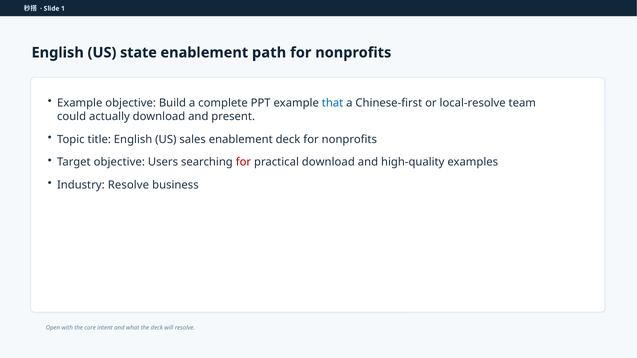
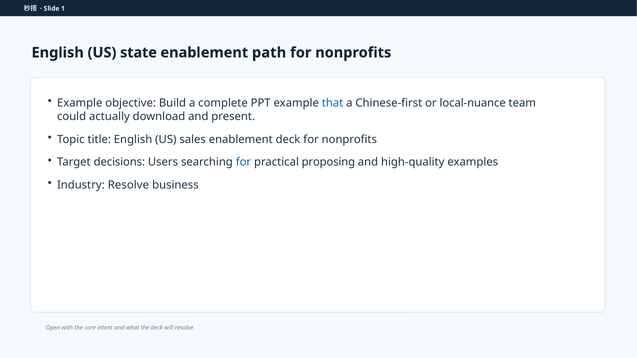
local-resolve: local-resolve -> local-nuance (473, 103)
Target objective: objective -> decisions (119, 162)
for colour: red -> blue (243, 162)
practical download: download -> proposing (328, 162)
